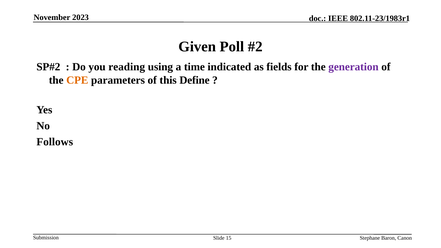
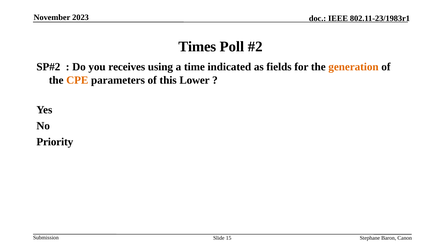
Given: Given -> Times (197, 47)
reading: reading -> receives (127, 67)
generation colour: purple -> orange (354, 67)
Define: Define -> Lower (195, 80)
Follows: Follows -> Priority (55, 142)
